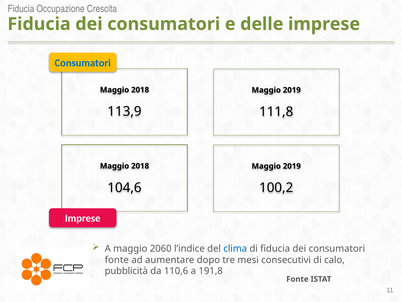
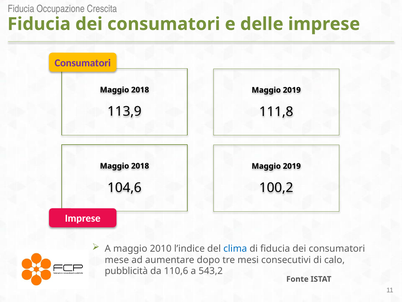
Consumatori colour: blue -> purple (83, 63)
2060: 2060 -> 2010 (161, 248)
fonte: fonte -> mese (117, 259)
191,8: 191,8 -> 543,2 (211, 271)
